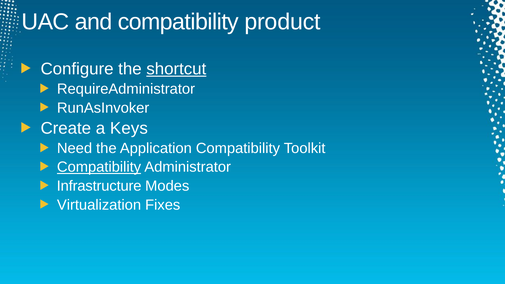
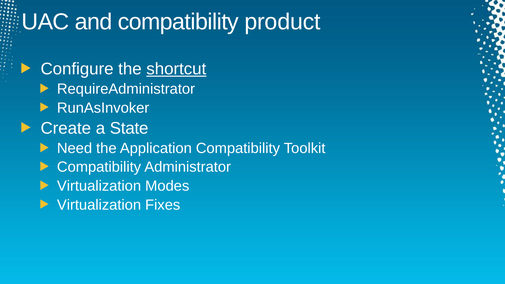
Keys: Keys -> State (129, 128)
Compatibility underline: present -> none (99, 167)
Infrastructure: Infrastructure -> Virtualization (99, 186)
